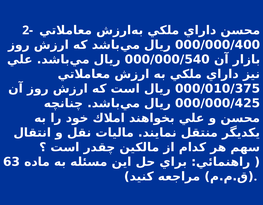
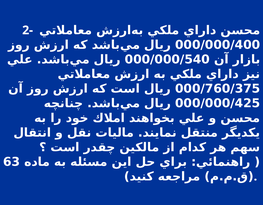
000/010/375: 000/010/375 -> 000/760/375 (218, 89)
